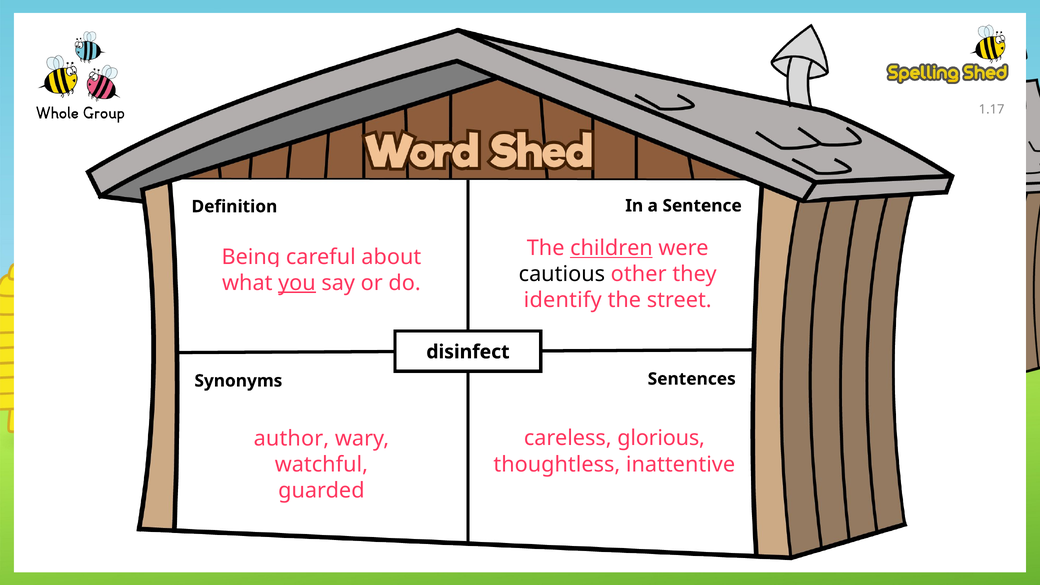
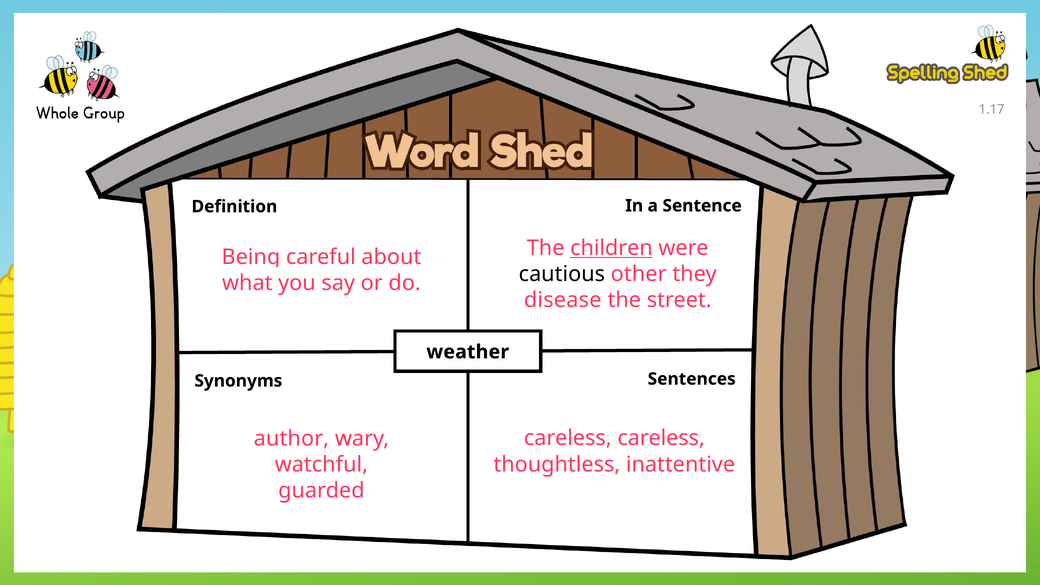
you underline: present -> none (297, 283)
identify: identify -> disease (563, 300)
disinfect: disinfect -> weather (468, 352)
careless glorious: glorious -> careless (661, 438)
